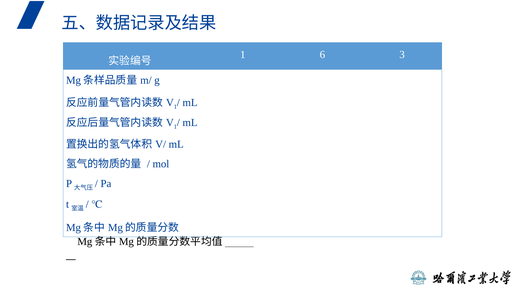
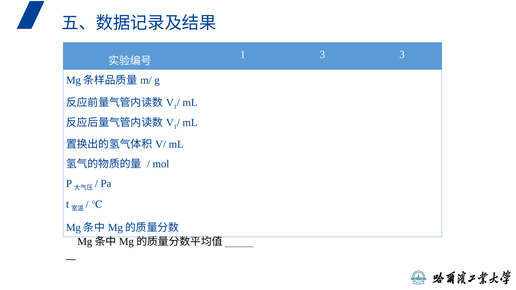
1 6: 6 -> 3 (322, 55)
